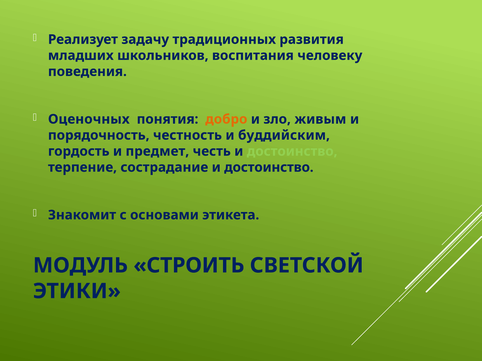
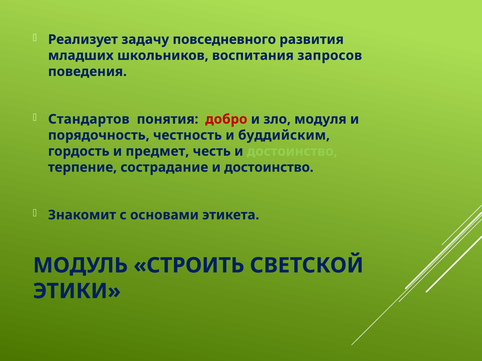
традиционных: традиционных -> повседневного (224, 39)
человеку: человеку -> запросов (330, 56)
Оценочных: Оценочных -> Стандартов (89, 119)
добро colour: orange -> red (226, 119)
живым: живым -> модуля (320, 119)
